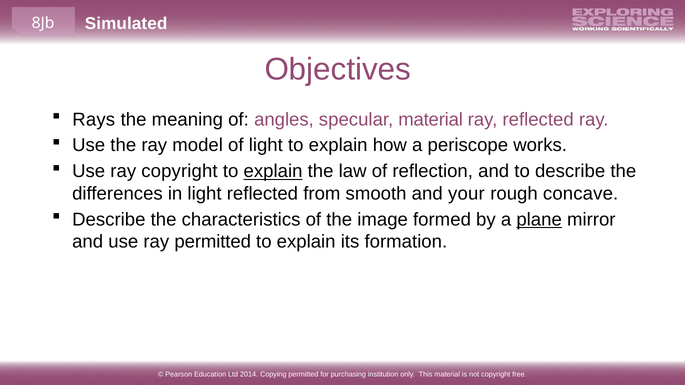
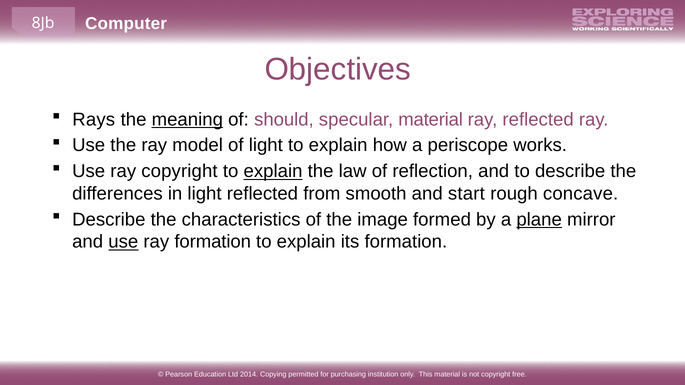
Simulated: Simulated -> Computer (126, 24)
meaning underline: none -> present (187, 119)
angles: angles -> should (284, 119)
your: your -> start (466, 194)
use underline: none -> present (123, 242)
ray permitted: permitted -> formation (213, 242)
